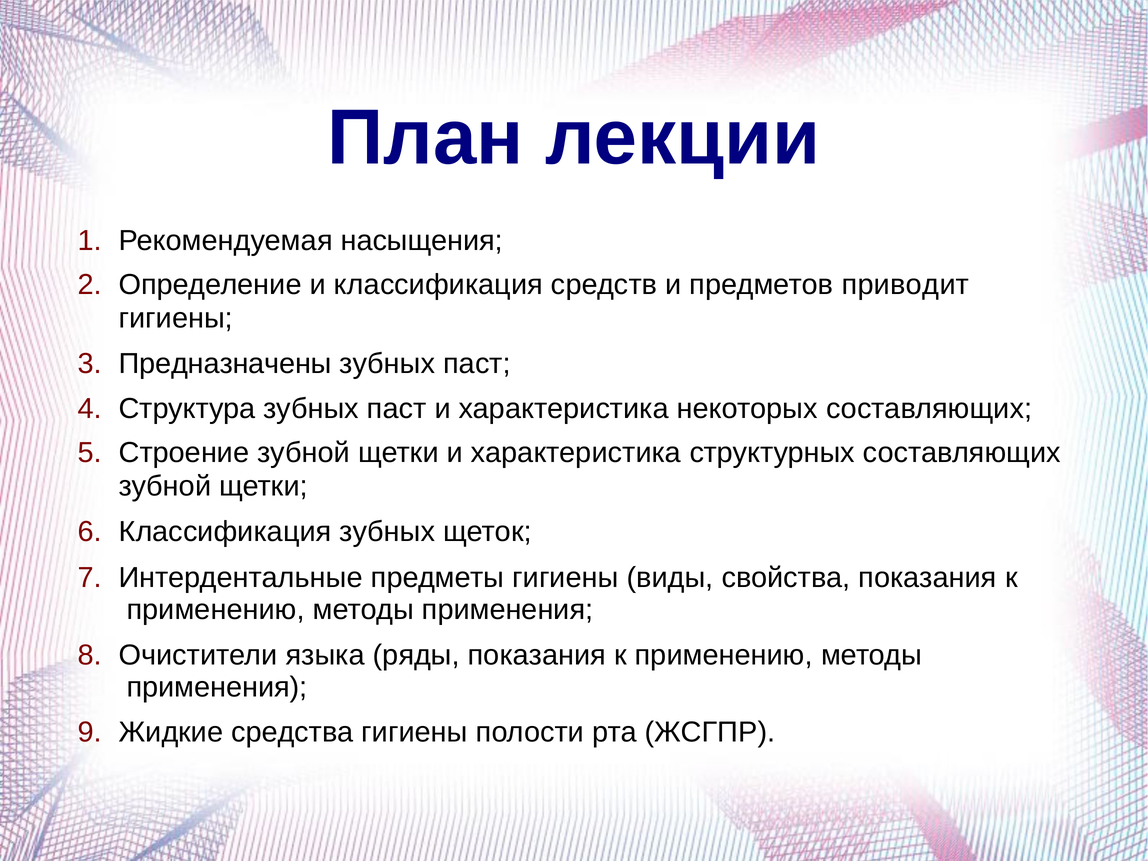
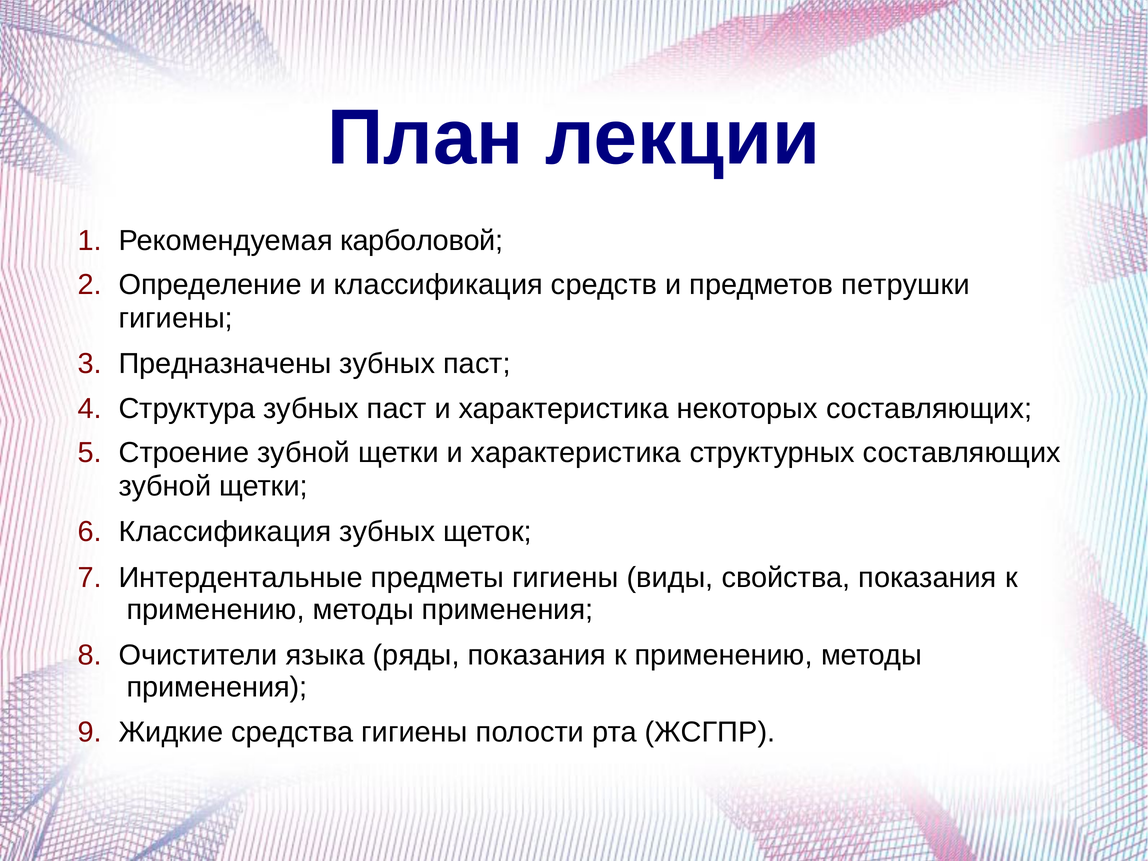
насыщения: насыщения -> карболовой (422, 241)
приводит: приводит -> петрушки (905, 285)
